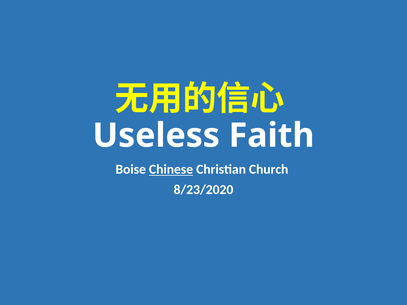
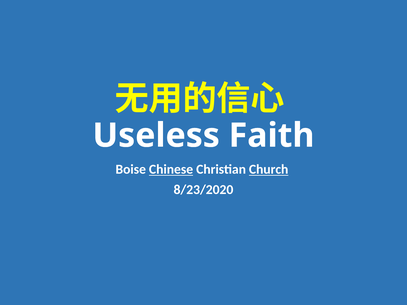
Church underline: none -> present (269, 170)
